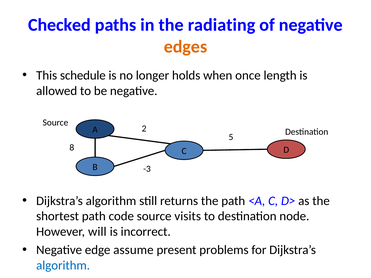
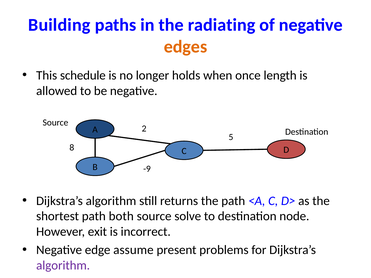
Checked: Checked -> Building (59, 25)
-3: -3 -> -9 (147, 169)
code: code -> both (121, 216)
visits: visits -> solve (188, 216)
will: will -> exit (97, 232)
algorithm colour: blue -> purple (63, 266)
